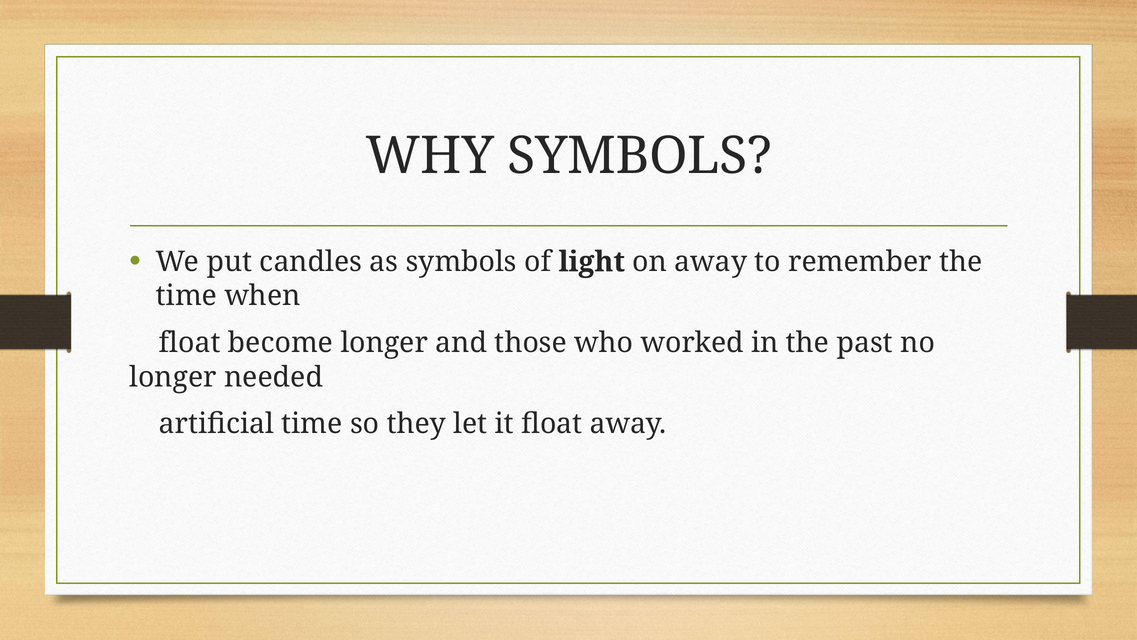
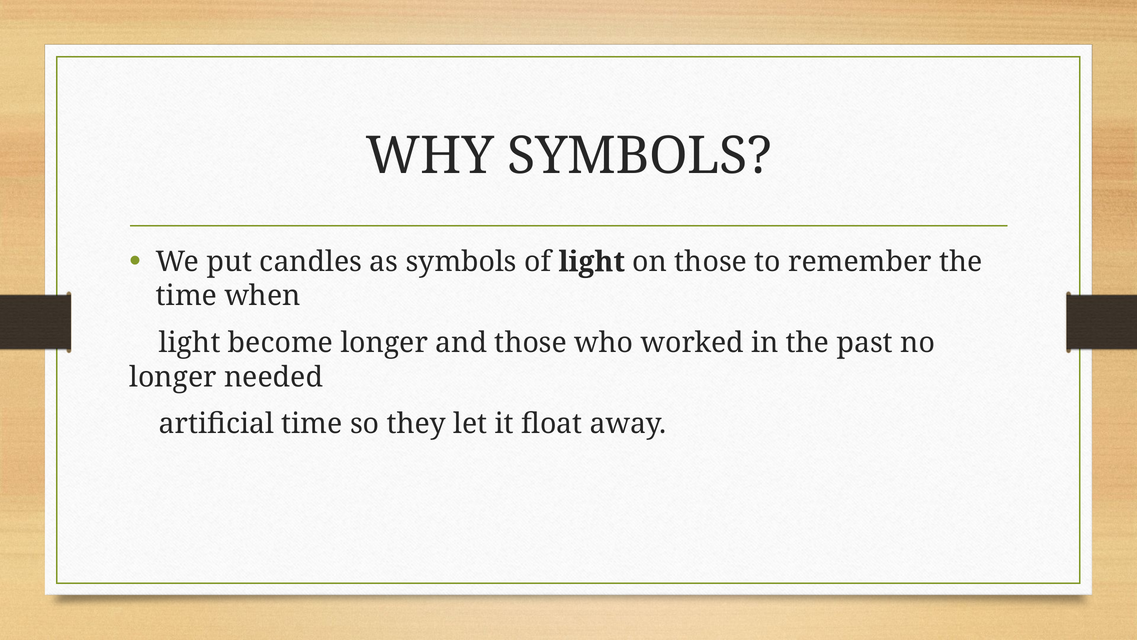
on away: away -> those (711, 262)
float: float -> light (190, 343)
